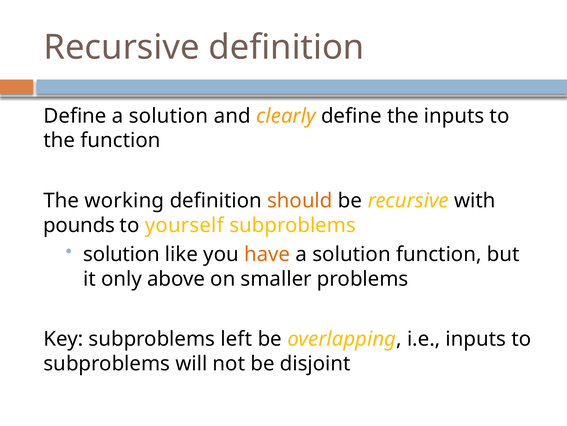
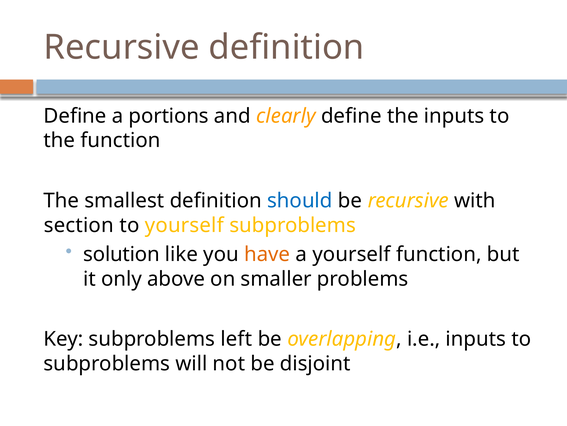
Define a solution: solution -> portions (169, 116)
working: working -> smallest (124, 200)
should colour: orange -> blue (300, 200)
pounds: pounds -> section (79, 225)
solution: solution -> yourself (352, 254)
